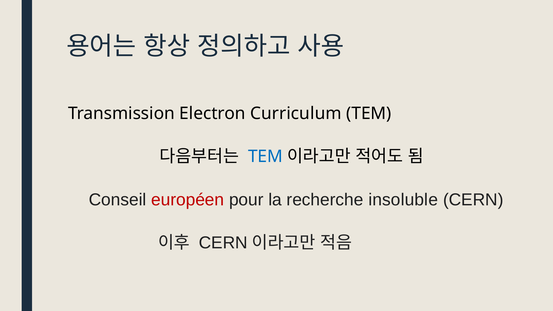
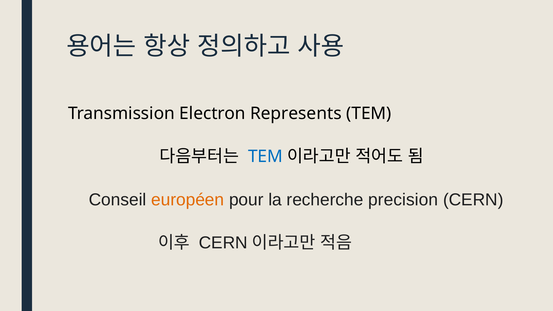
Curriculum: Curriculum -> Represents (296, 113)
européen colour: red -> orange (188, 200)
insoluble: insoluble -> precision (403, 200)
